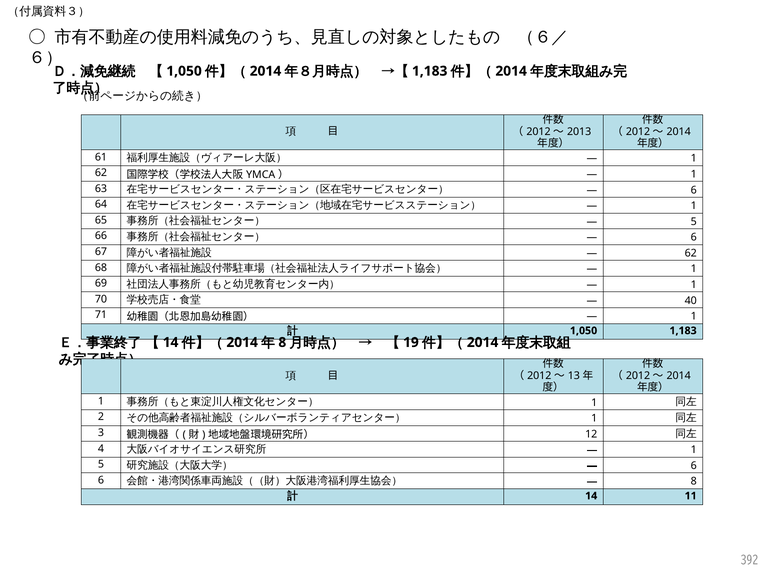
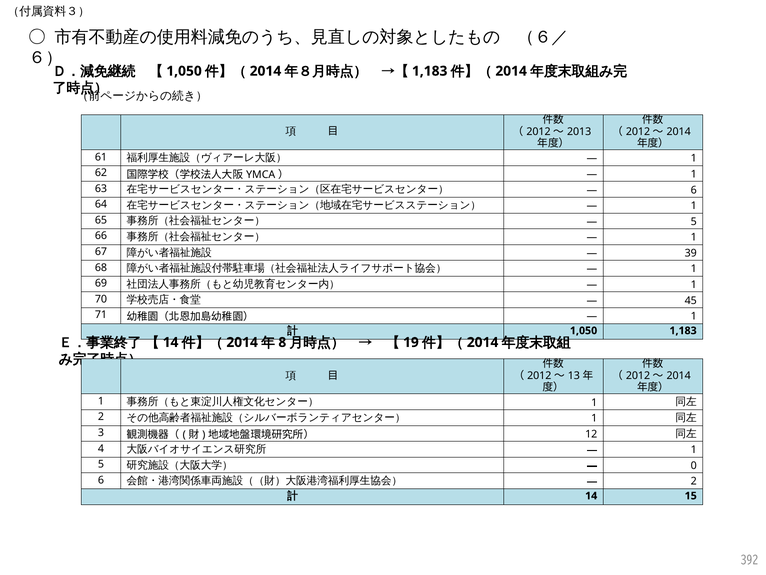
6: 6 -> 1 (694, 237)
62: 62 -> 39 (691, 253)
40: 40 -> 45 (691, 300)
6: 6 -> 0 (694, 465)
8: 8 -> 2 (694, 481)
11: 11 -> 15 (691, 495)
